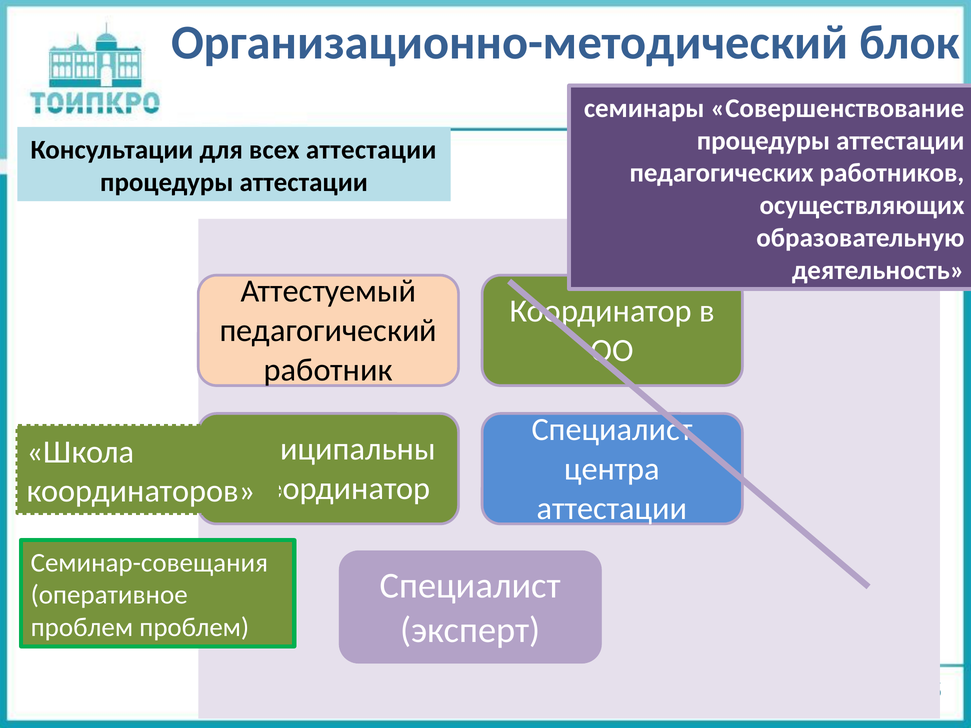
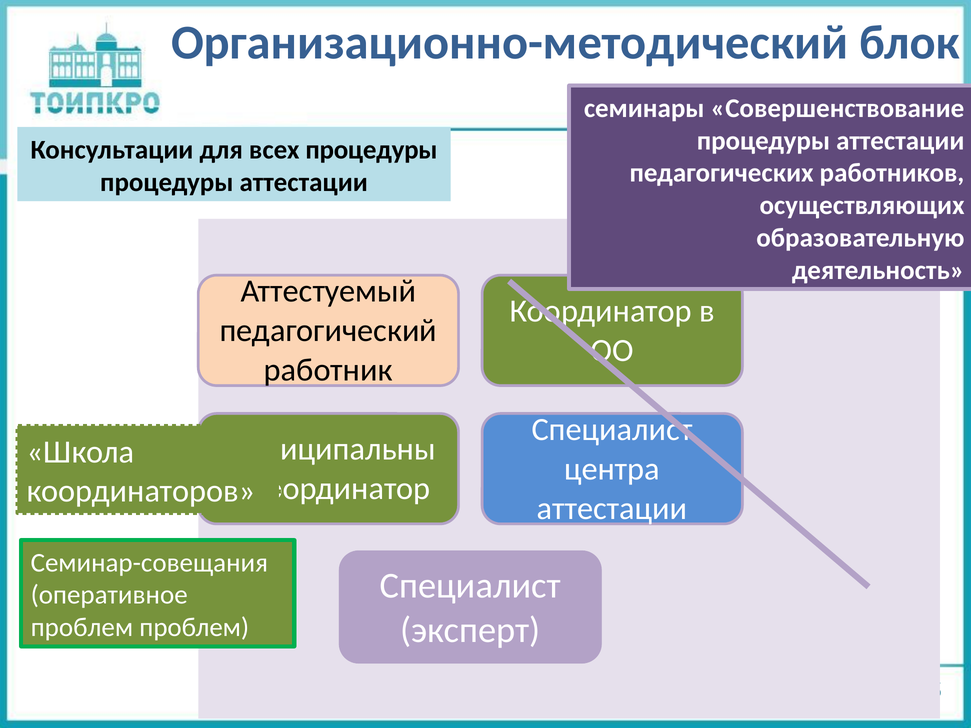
всех аттестации: аттестации -> процедуры (371, 150)
